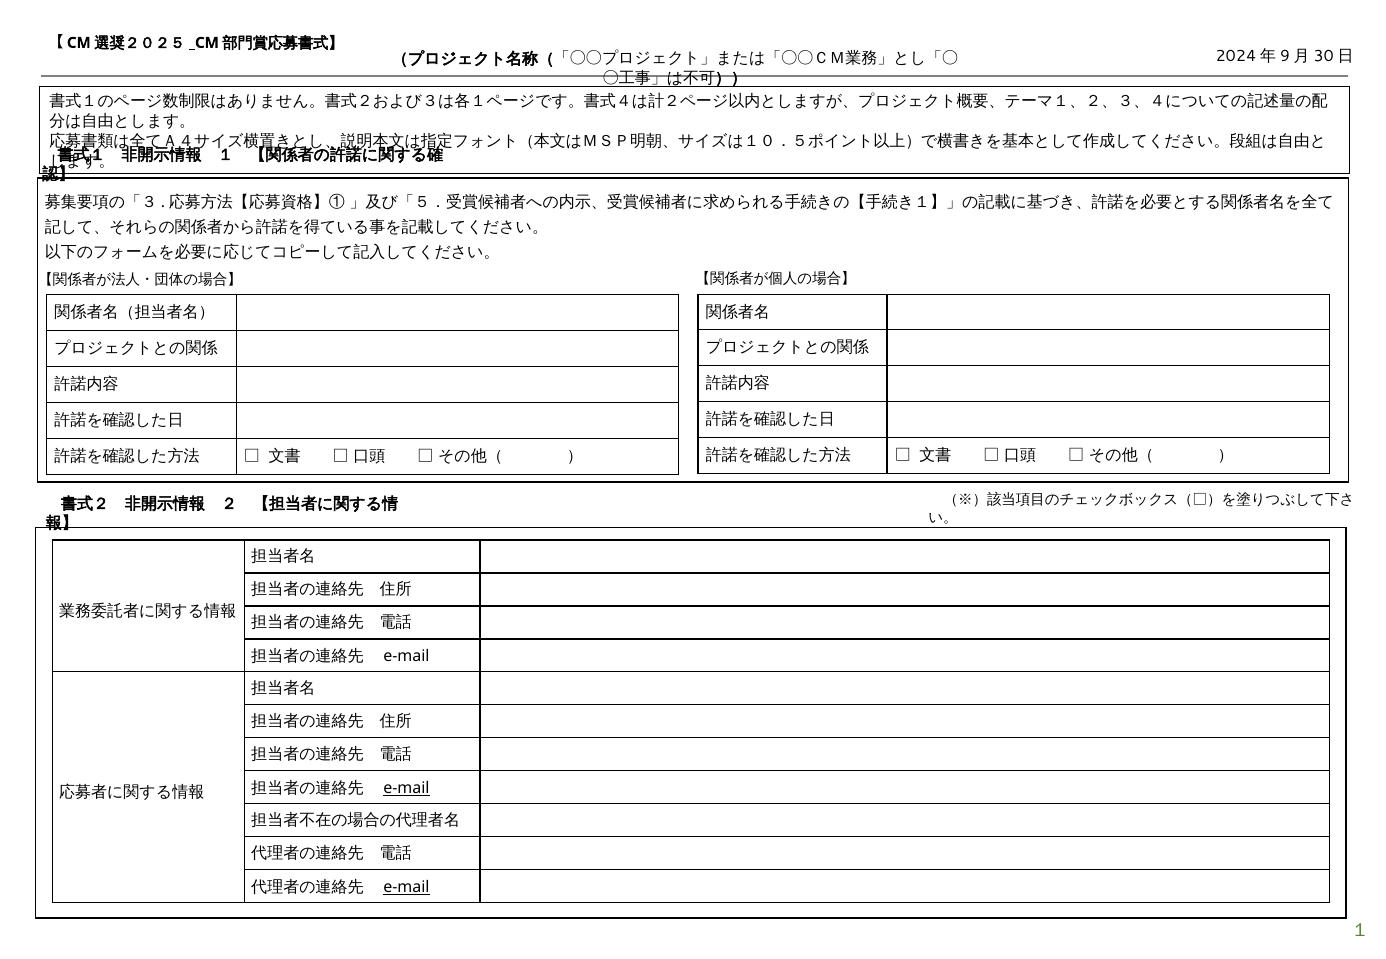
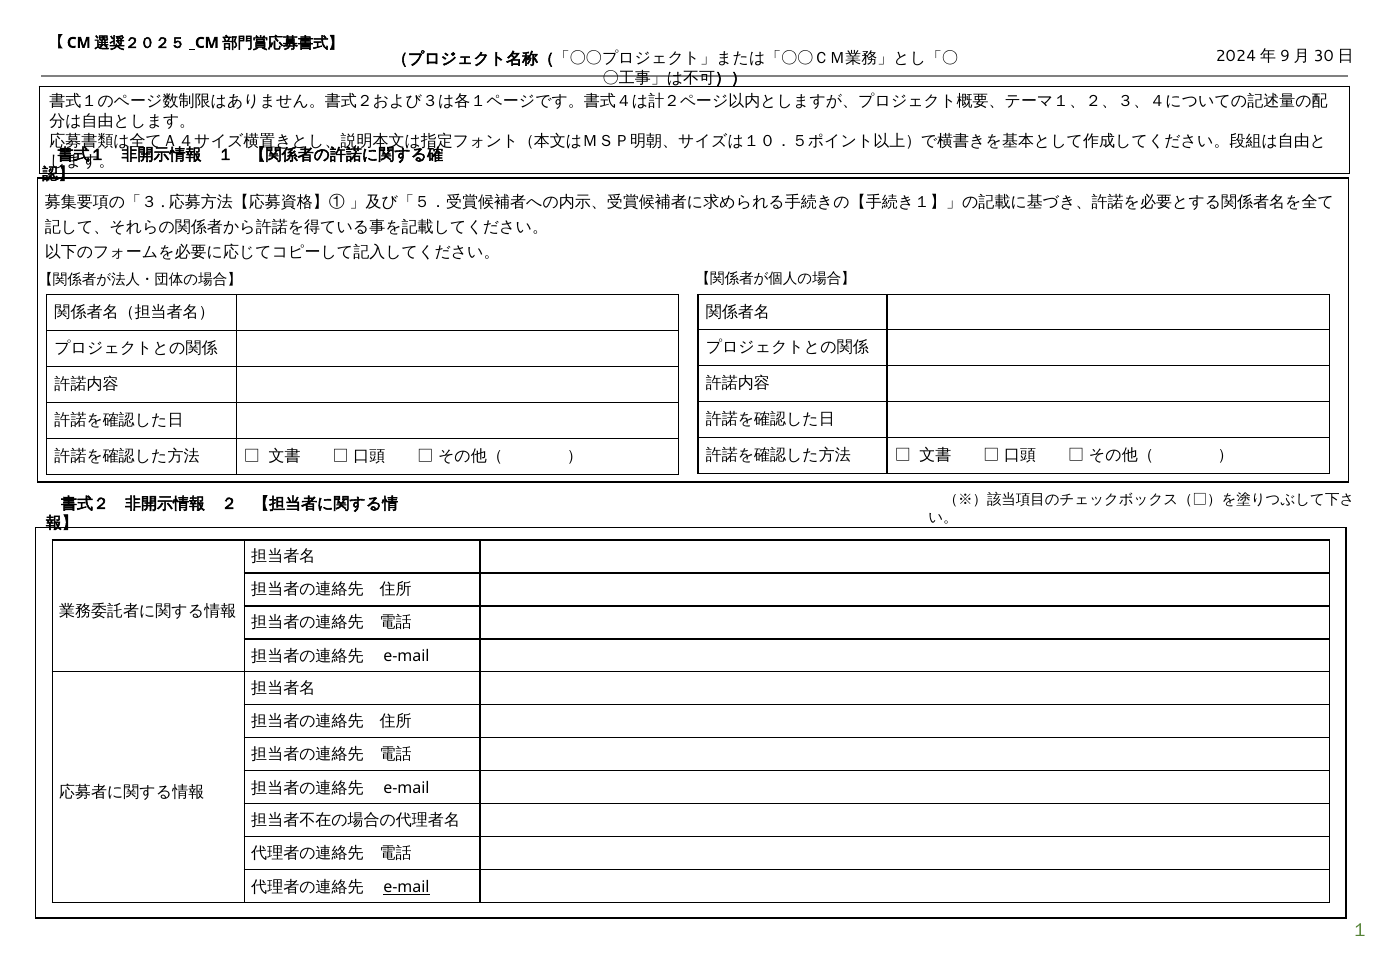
e-mail underline: present -> none (406, 789)
